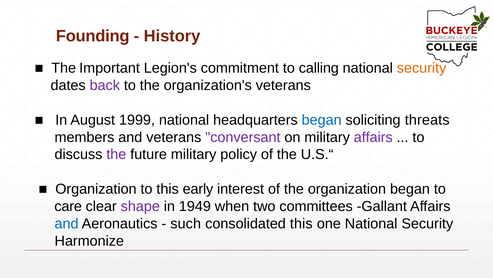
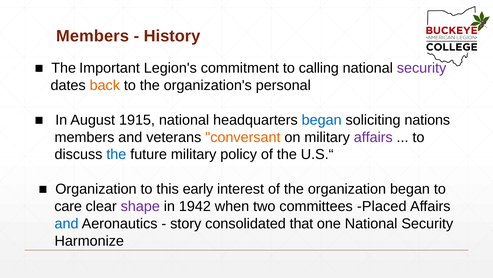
Founding: Founding -> Members (93, 36)
security colour: orange -> purple (422, 68)
back colour: purple -> orange (105, 85)
organization's veterans: veterans -> personal (283, 85)
1999: 1999 -> 1915 (137, 120)
threats: threats -> nations (427, 120)
conversant colour: purple -> orange (243, 137)
the colour: purple -> blue (116, 154)
1949: 1949 -> 1942 (195, 206)
Gallant: Gallant -> Placed (382, 206)
such: such -> story (186, 223)
consolidated this: this -> that (301, 223)
